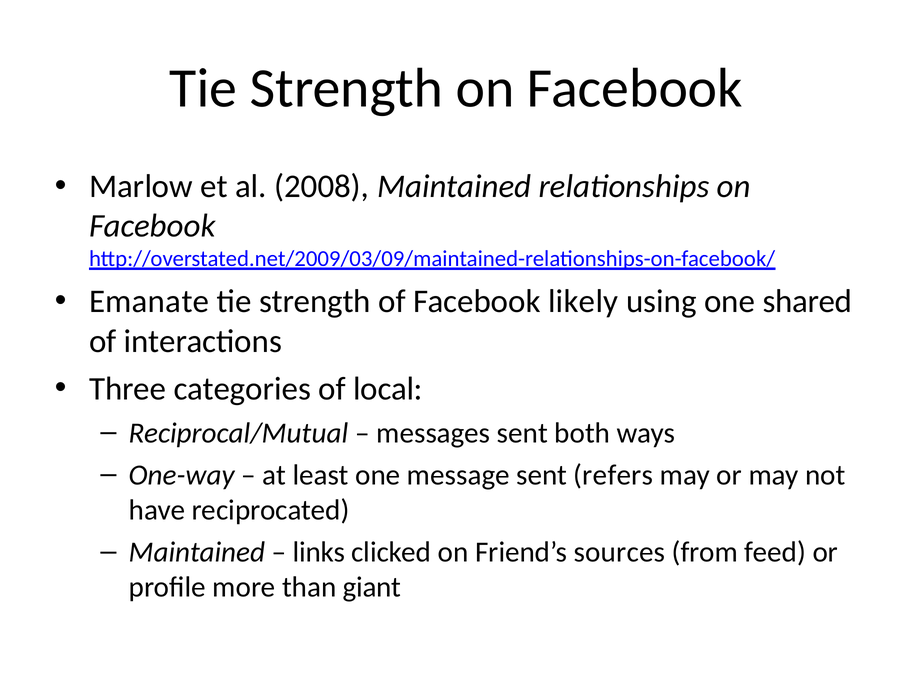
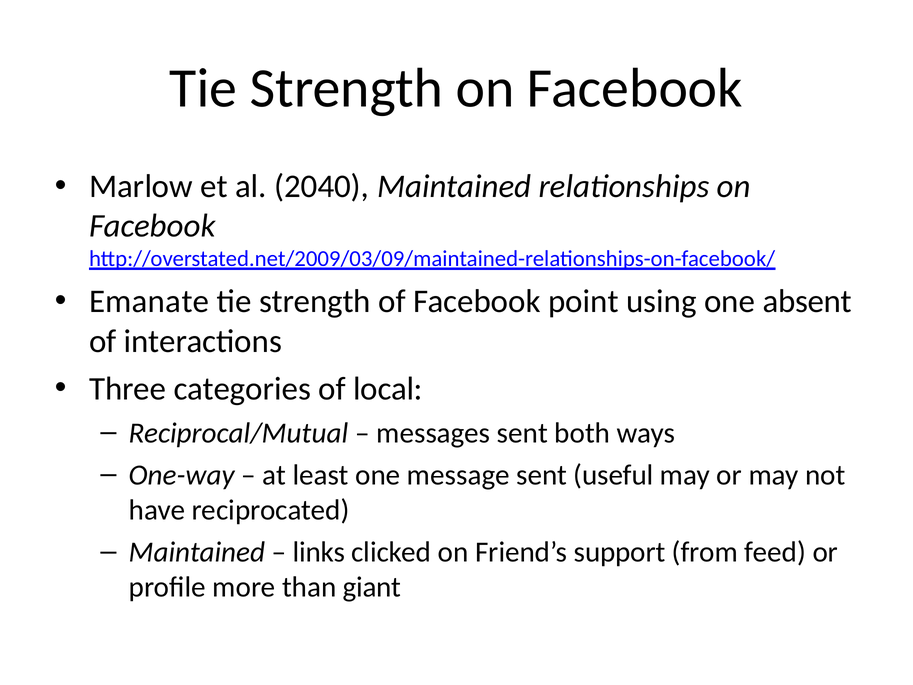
2008: 2008 -> 2040 (322, 186)
likely: likely -> point (583, 301)
shared: shared -> absent (807, 301)
refers: refers -> useful (613, 475)
sources: sources -> support (620, 552)
